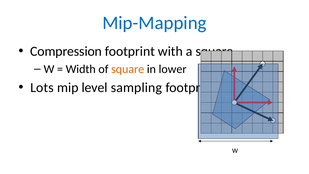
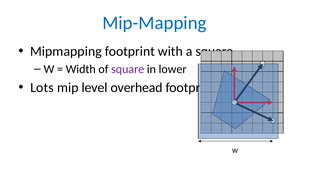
Compression: Compression -> Mipmapping (66, 51)
square colour: orange -> purple (128, 69)
sampling: sampling -> overhead (137, 87)
